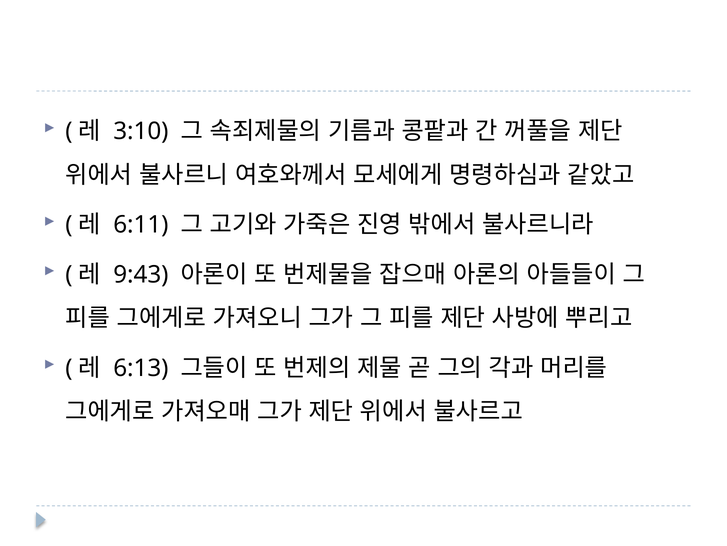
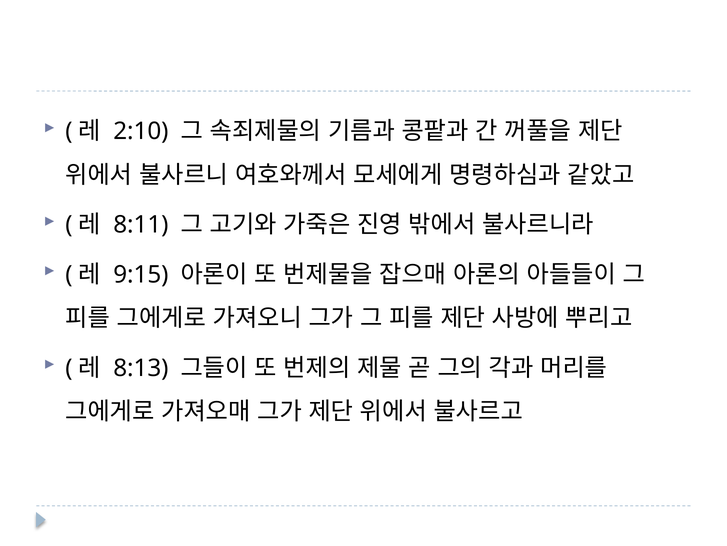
3:10: 3:10 -> 2:10 (141, 131)
6:11: 6:11 -> 8:11 (141, 225)
9:43: 9:43 -> 9:15 (141, 274)
6:13: 6:13 -> 8:13 (141, 368)
